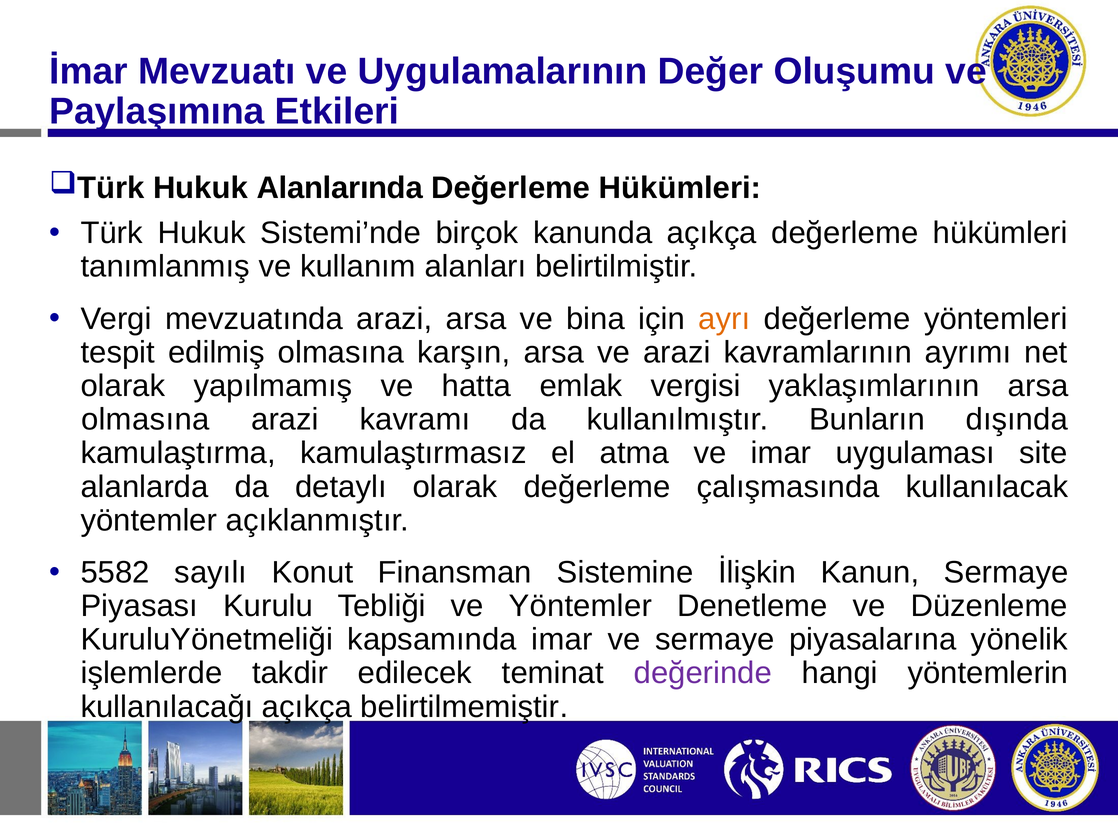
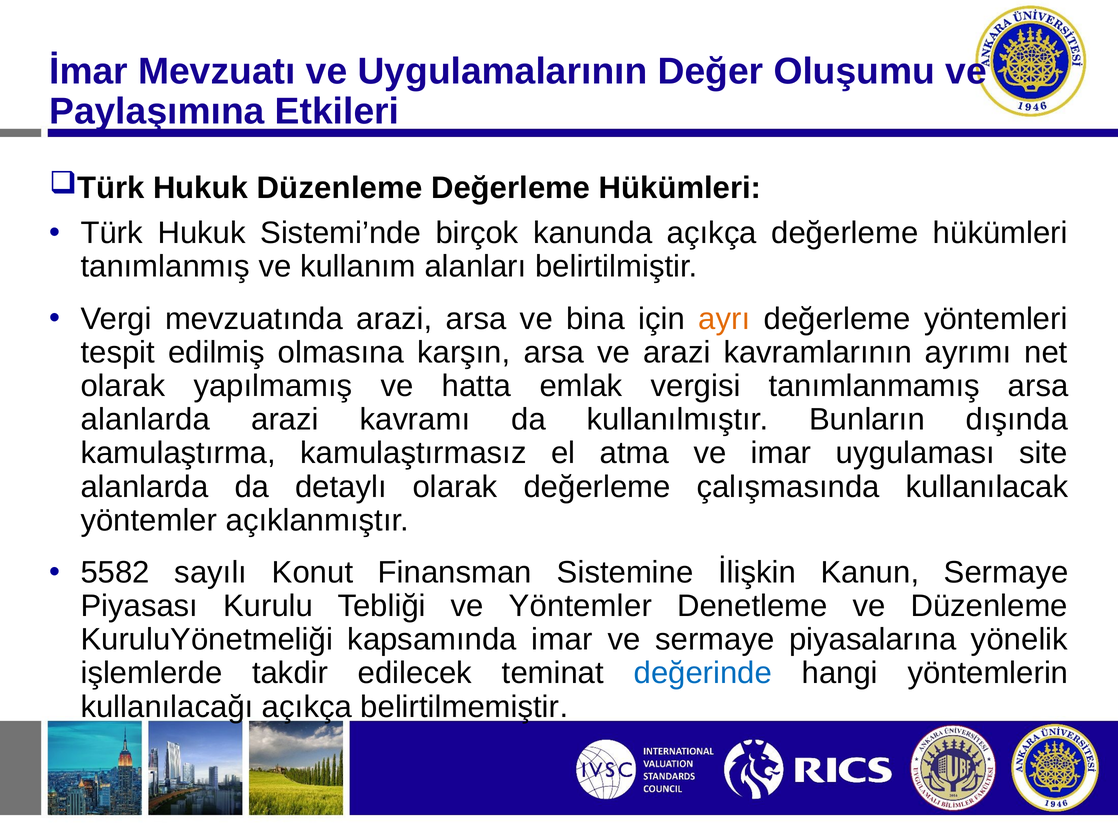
Hukuk Alanlarında: Alanlarında -> Düzenleme (340, 188)
yaklaşımlarının: yaklaşımlarının -> tanımlanmamış (874, 386)
olmasına: olmasına -> alanlarda (145, 419)
değerinde colour: purple -> blue (703, 673)
